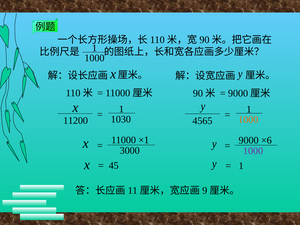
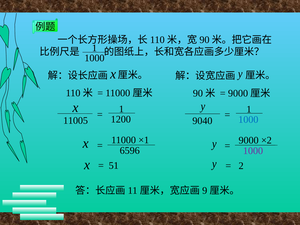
1030: 1030 -> 1200 (121, 119)
1000 colour: orange -> blue (248, 120)
11200: 11200 -> 11005 (76, 121)
4565: 4565 -> 9040 (202, 121)
×6: ×6 -> ×2 (266, 140)
3000: 3000 -> 6596 (130, 151)
45: 45 -> 51 (114, 166)
1: 1 -> 2 (241, 166)
